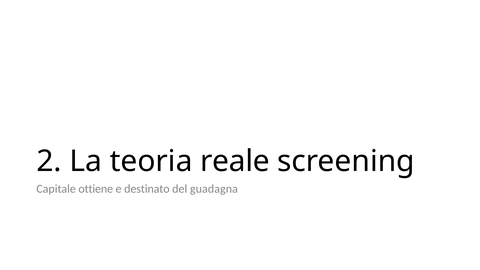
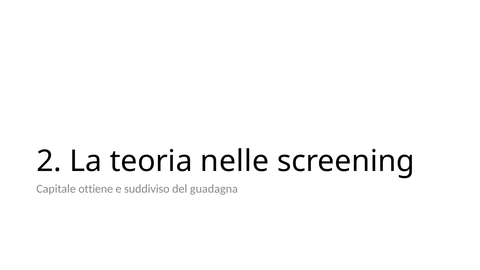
reale: reale -> nelle (235, 161)
destinato: destinato -> suddiviso (147, 189)
